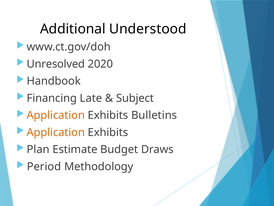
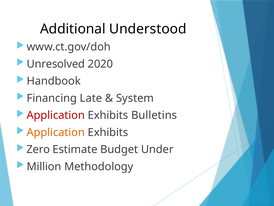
Subject: Subject -> System (135, 98)
Application colour: orange -> red (56, 115)
Plan: Plan -> Zero (38, 149)
Draws: Draws -> Under (157, 149)
Period: Period -> Million (44, 166)
